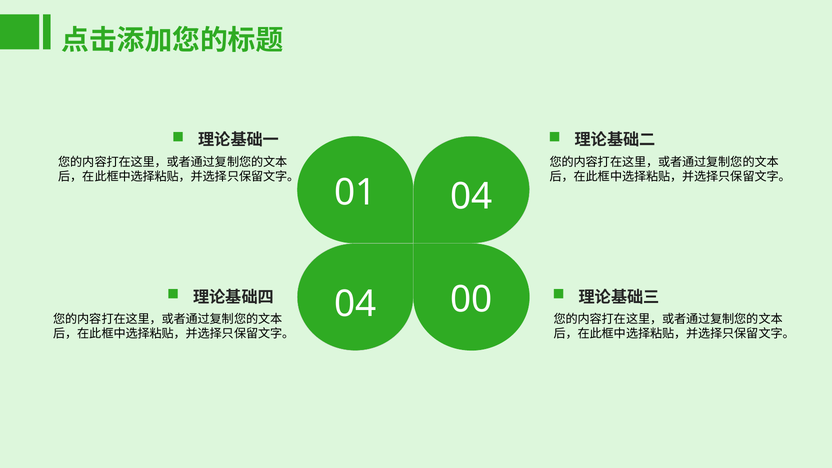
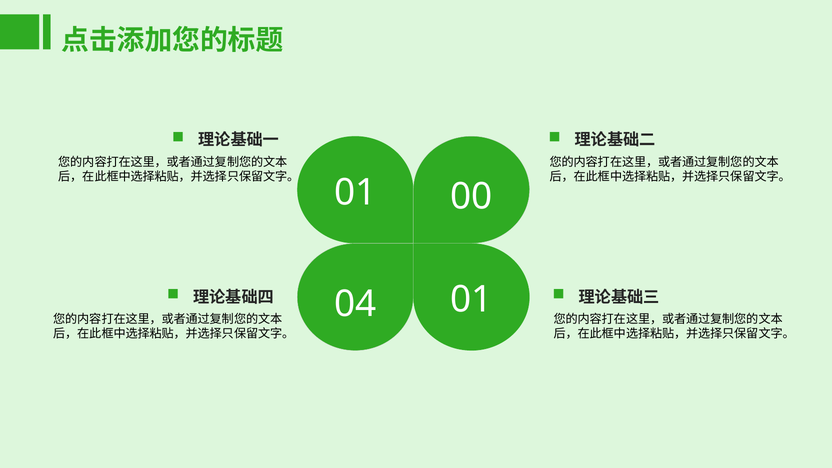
01 04: 04 -> 00 (471, 197)
04 00: 00 -> 01 (471, 300)
